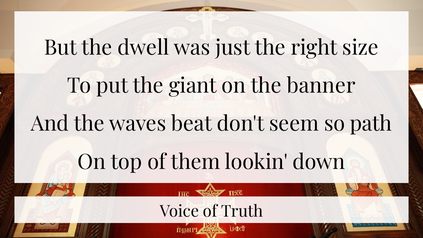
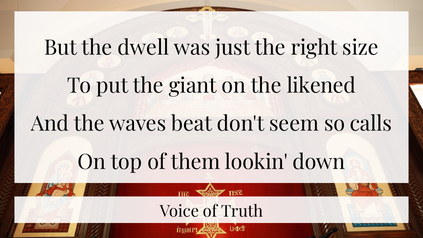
banner: banner -> likened (321, 86)
path: path -> calls (371, 124)
